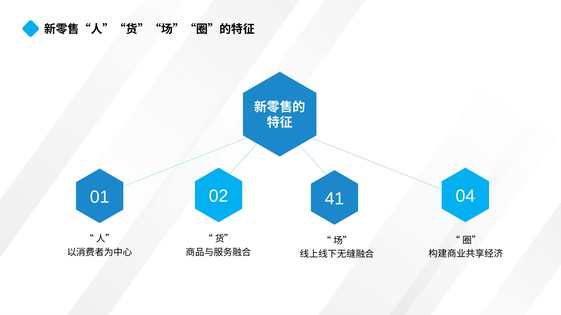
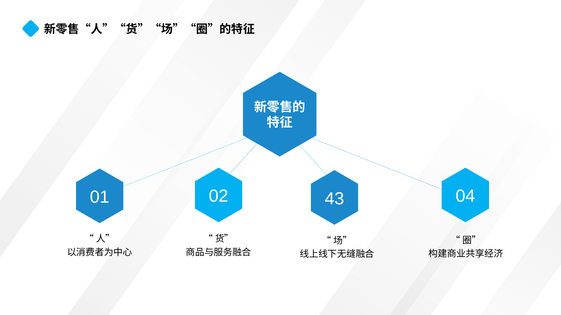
41: 41 -> 43 (334, 199)
